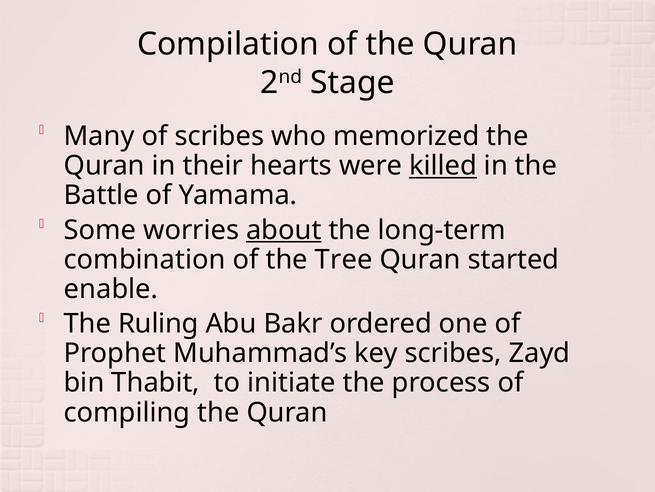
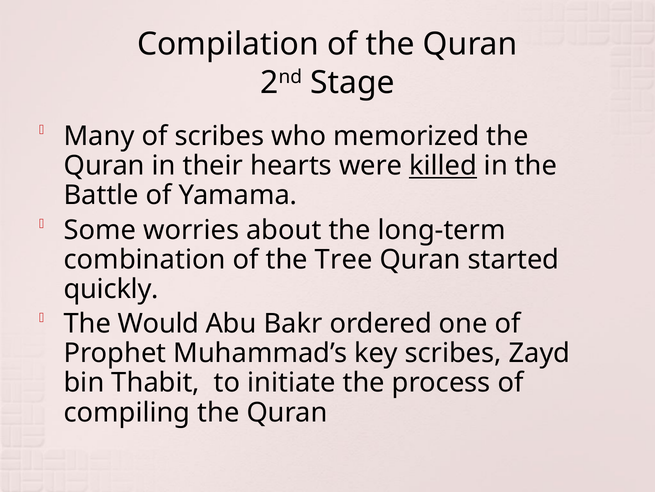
about underline: present -> none (284, 230)
enable: enable -> quickly (111, 289)
Ruling: Ruling -> Would (158, 323)
